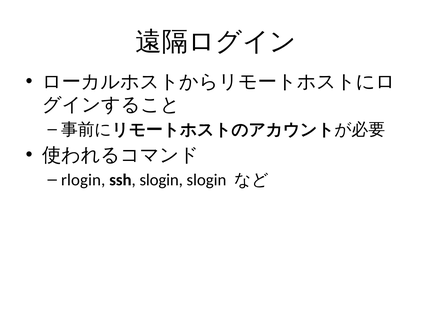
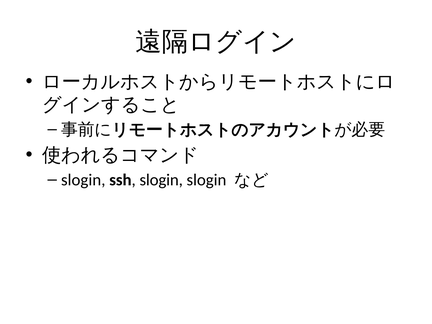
rlogin: rlogin -> slogin (83, 180)
